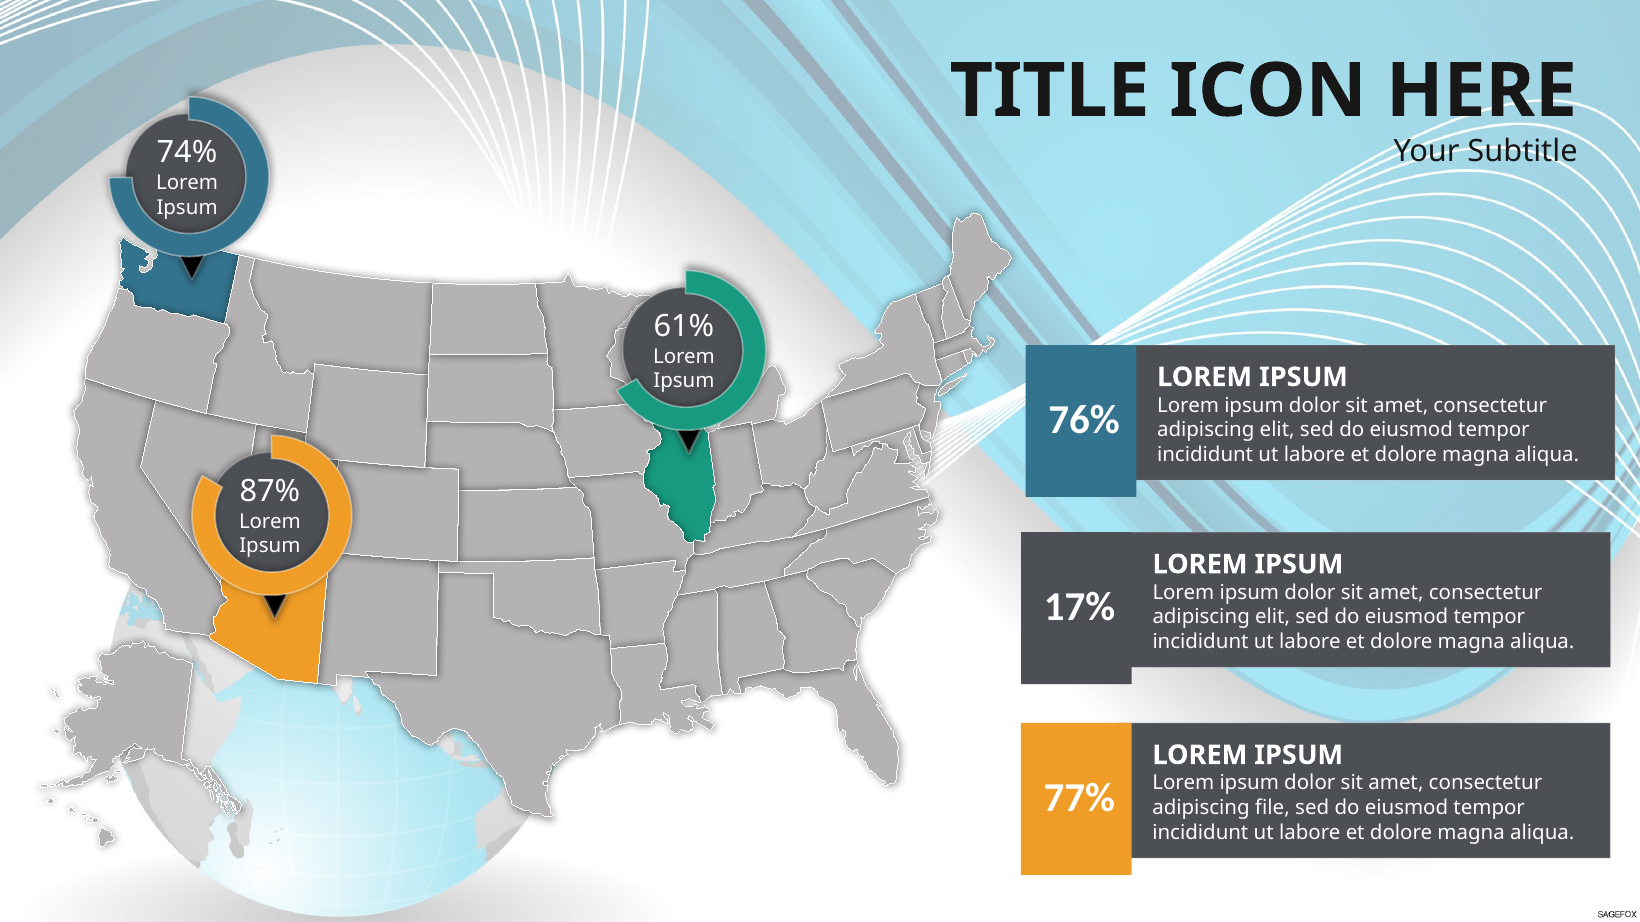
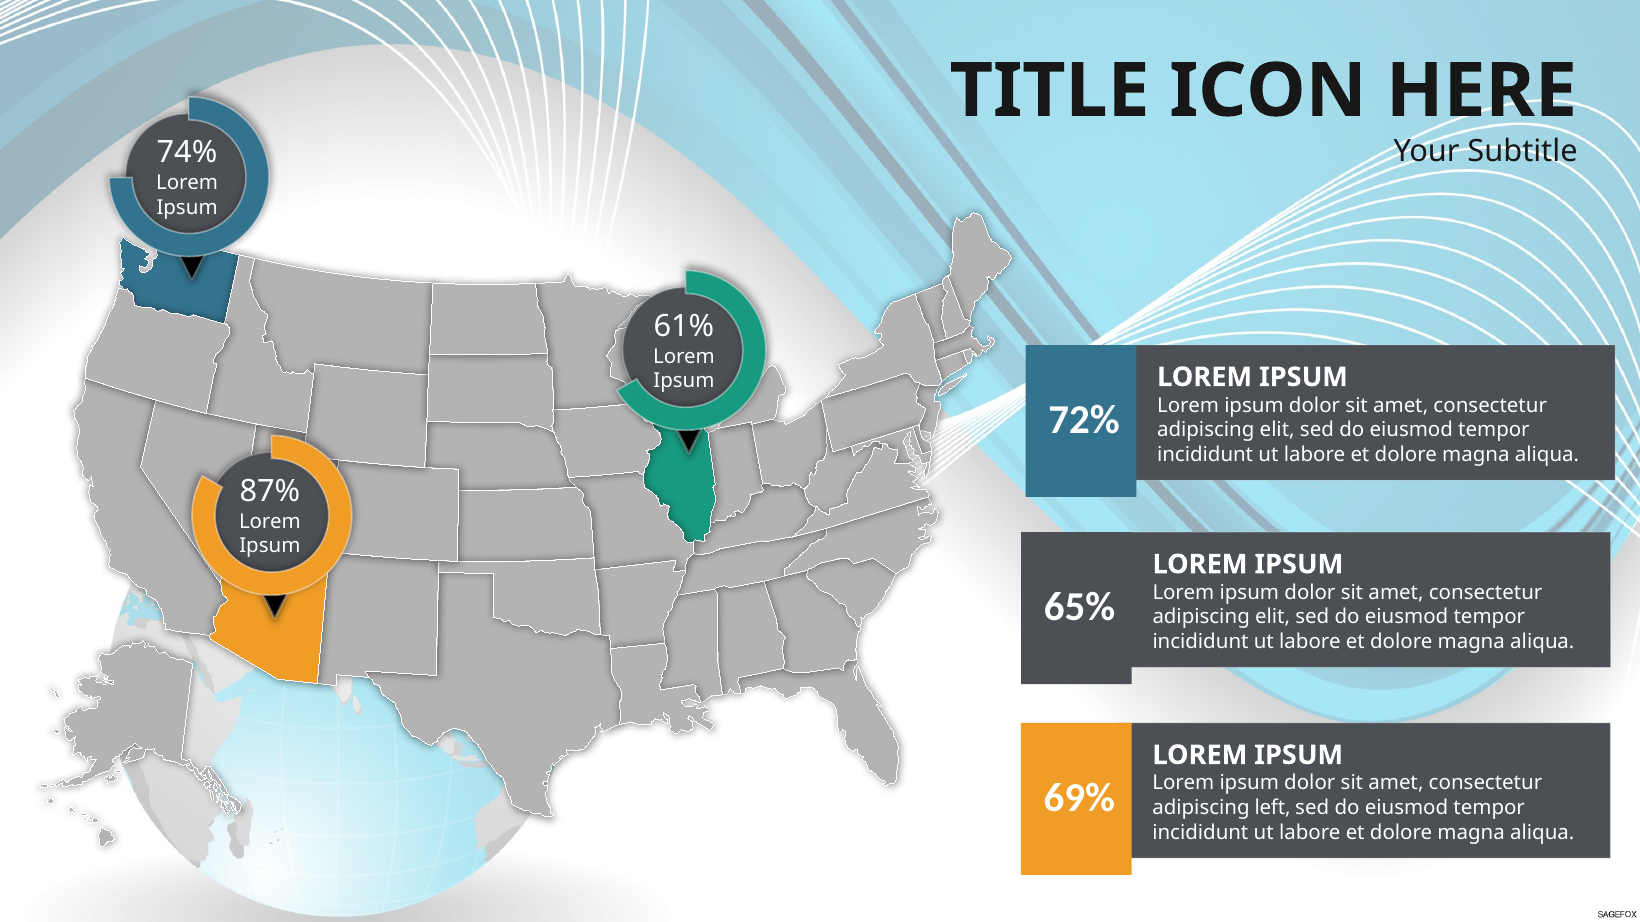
76%: 76% -> 72% (1084, 420)
17%: 17% -> 65% (1080, 607)
77%: 77% -> 69% (1079, 798)
file: file -> left (1273, 808)
